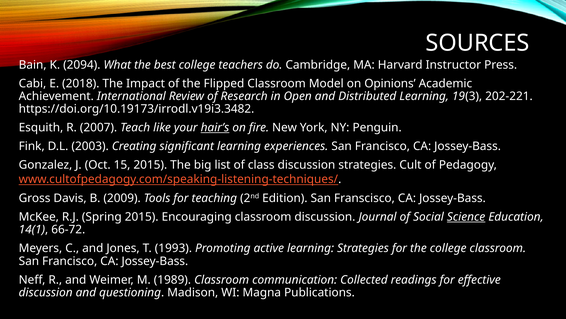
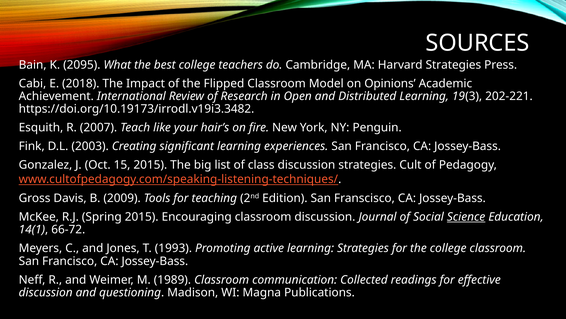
2094: 2094 -> 2095 (82, 65)
Harvard Instructor: Instructor -> Strategies (453, 65)
hair’s underline: present -> none (215, 127)
